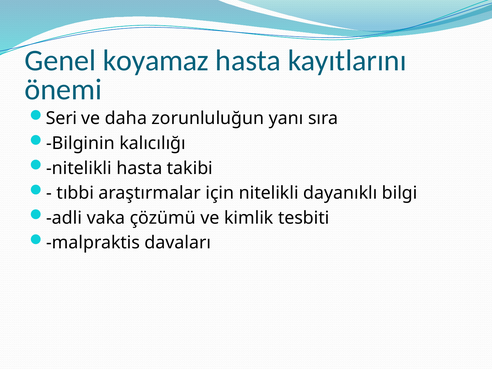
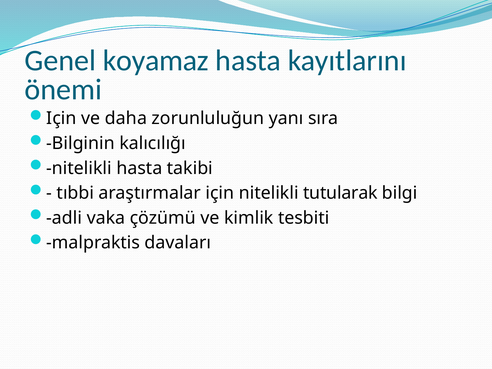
Seri: Seri -> Için (61, 118)
dayanıklı: dayanıklı -> tutularak (340, 193)
